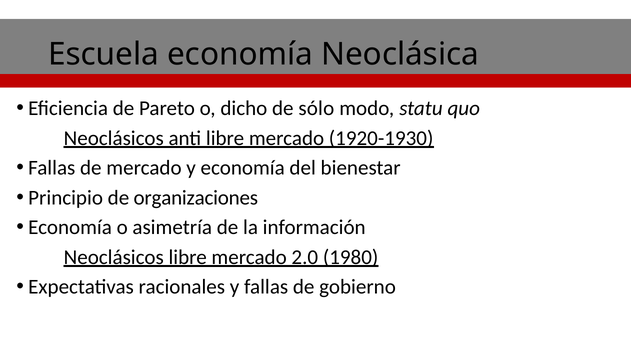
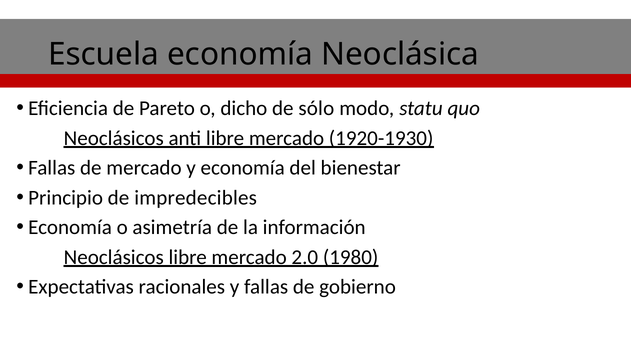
organizaciones: organizaciones -> impredecibles (196, 198)
